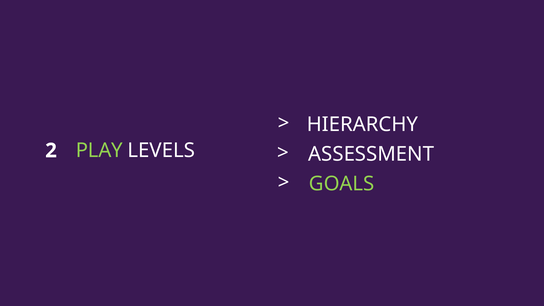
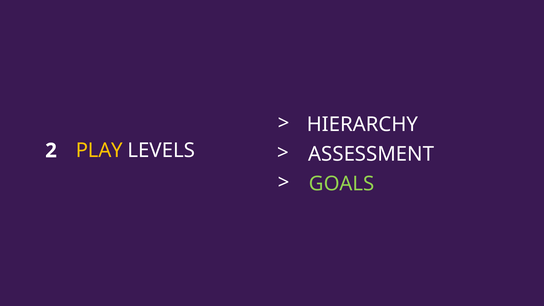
PLAY colour: light green -> yellow (99, 151)
